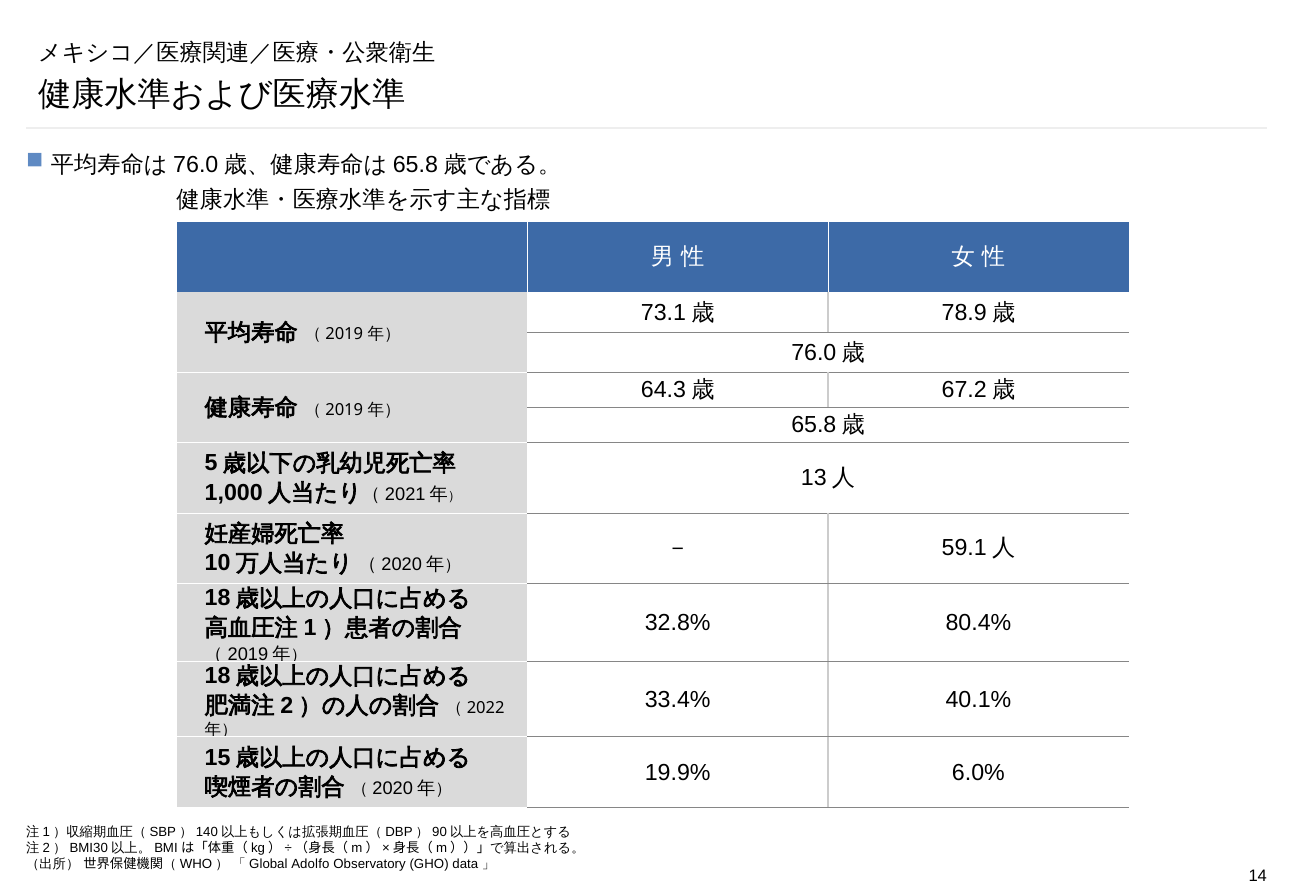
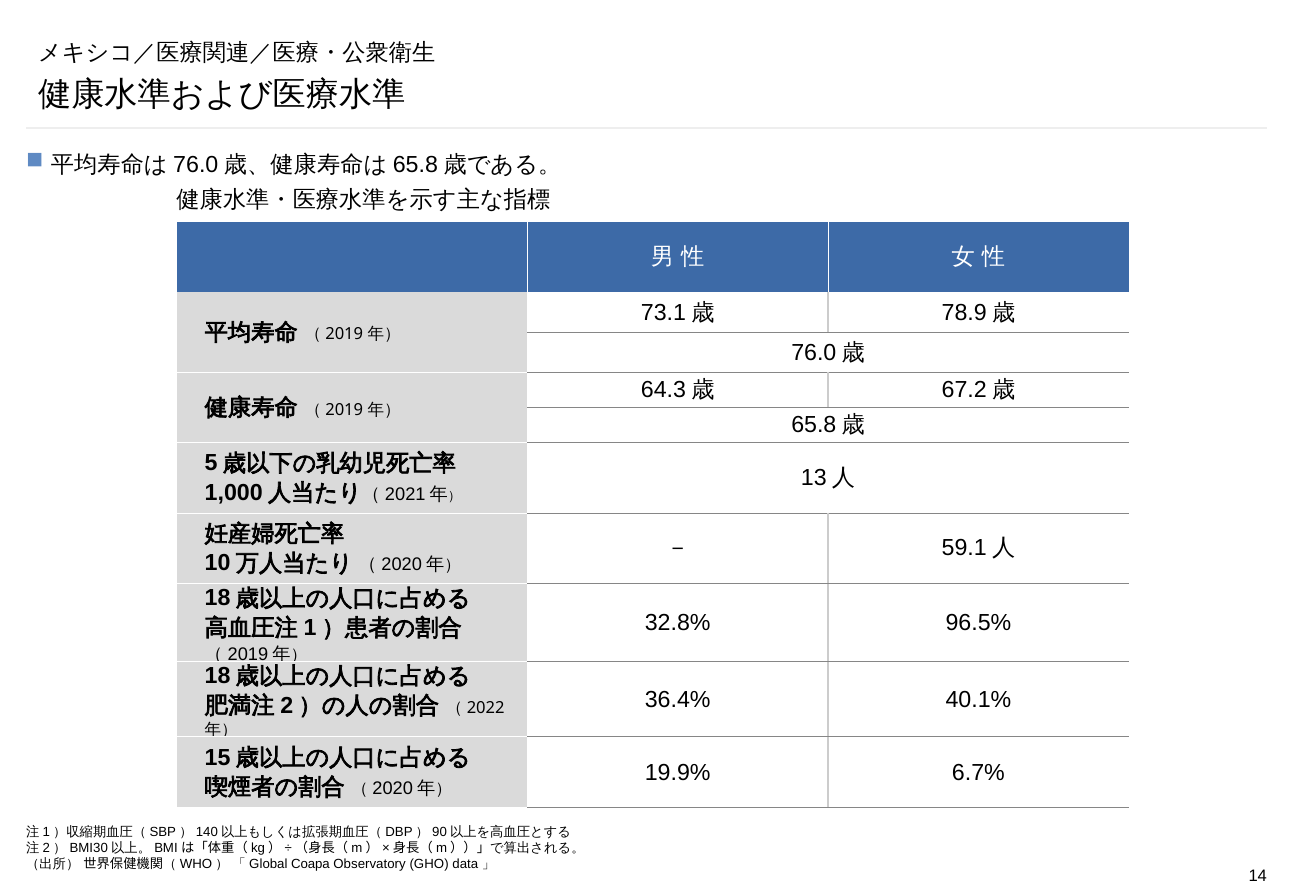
80.4%: 80.4% -> 96.5% (978, 623)
33.4%: 33.4% -> 36.4% (678, 700)
6.0%: 6.0% -> 6.7% (978, 773)
Adolfo: Adolfo -> Coapa (310, 864)
